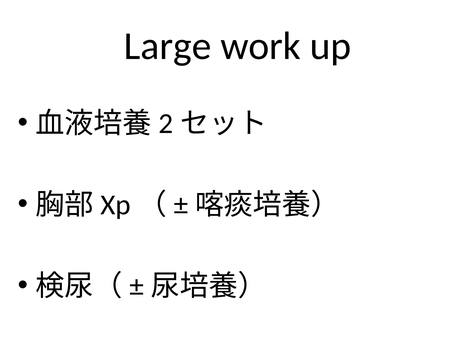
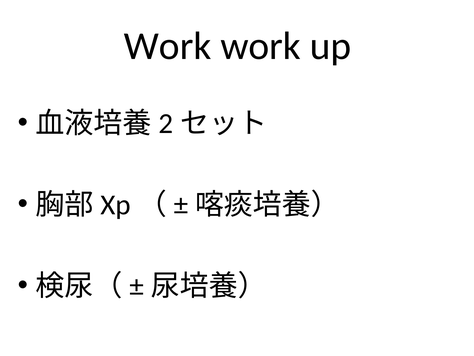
Large: Large -> Work (168, 46)
